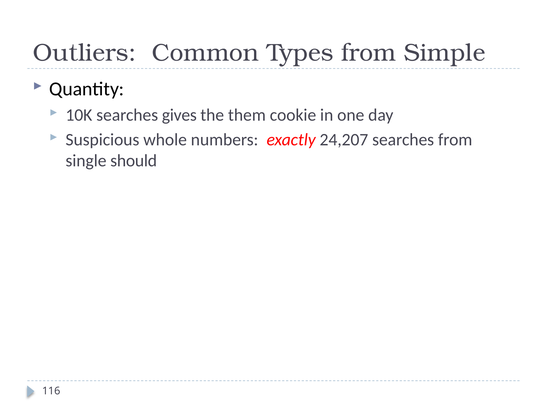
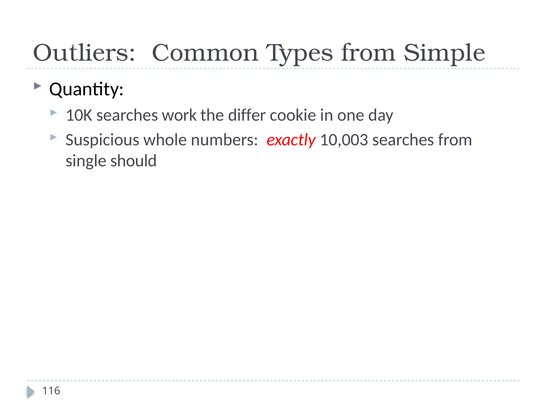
gives: gives -> work (179, 115)
them: them -> differ (247, 115)
24,207: 24,207 -> 10,003 (344, 140)
